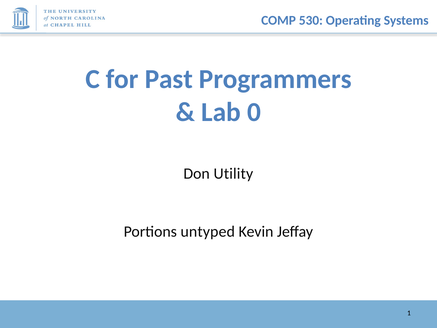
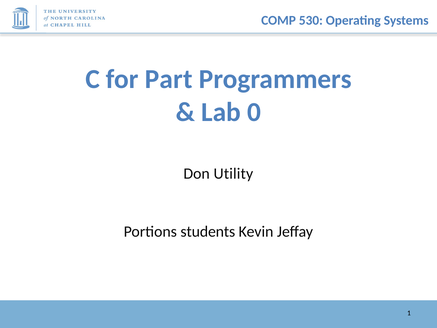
Past: Past -> Part (169, 79)
untyped: untyped -> students (208, 231)
